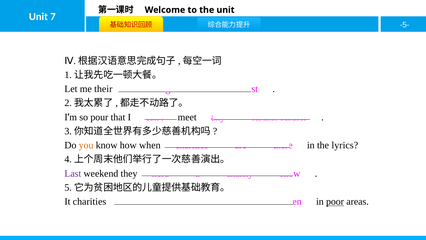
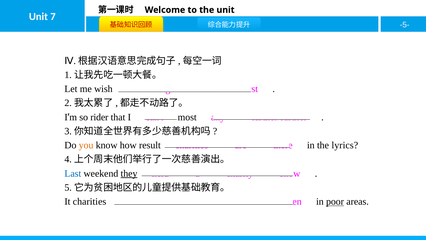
their: their -> wish (103, 89)
pour: pour -> rider (99, 117)
meet: meet -> most (187, 117)
when: when -> result (150, 145)
Last colour: purple -> blue (73, 173)
they underline: none -> present (129, 173)
